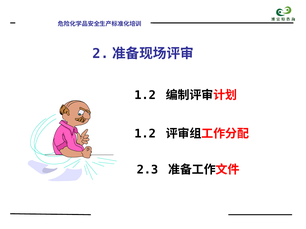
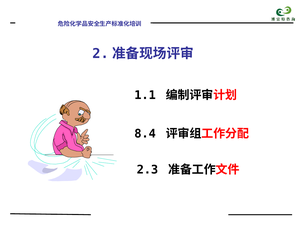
1.2: 1.2 -> 1.1 (145, 95)
1.2: 1.2 -> 8.4 (145, 134)
